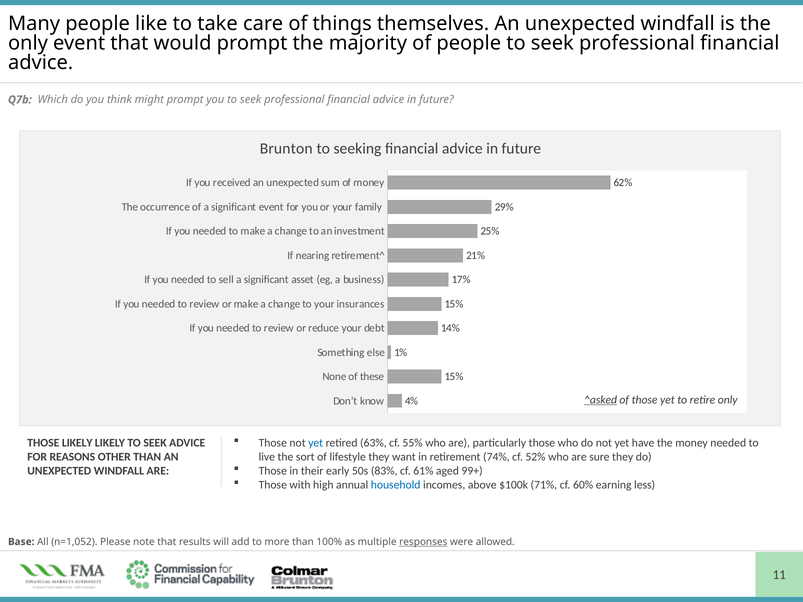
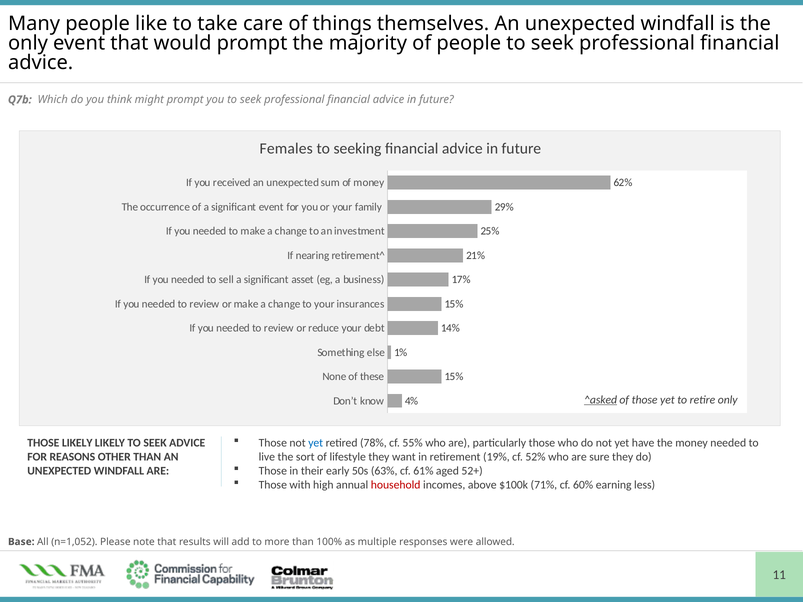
Brunton: Brunton -> Females (286, 149)
63%: 63% -> 78% (373, 443)
74%: 74% -> 19% (496, 457)
83%: 83% -> 63% (384, 471)
99+: 99+ -> 52+ (472, 471)
household colour: blue -> red (396, 485)
responses underline: present -> none (423, 542)
